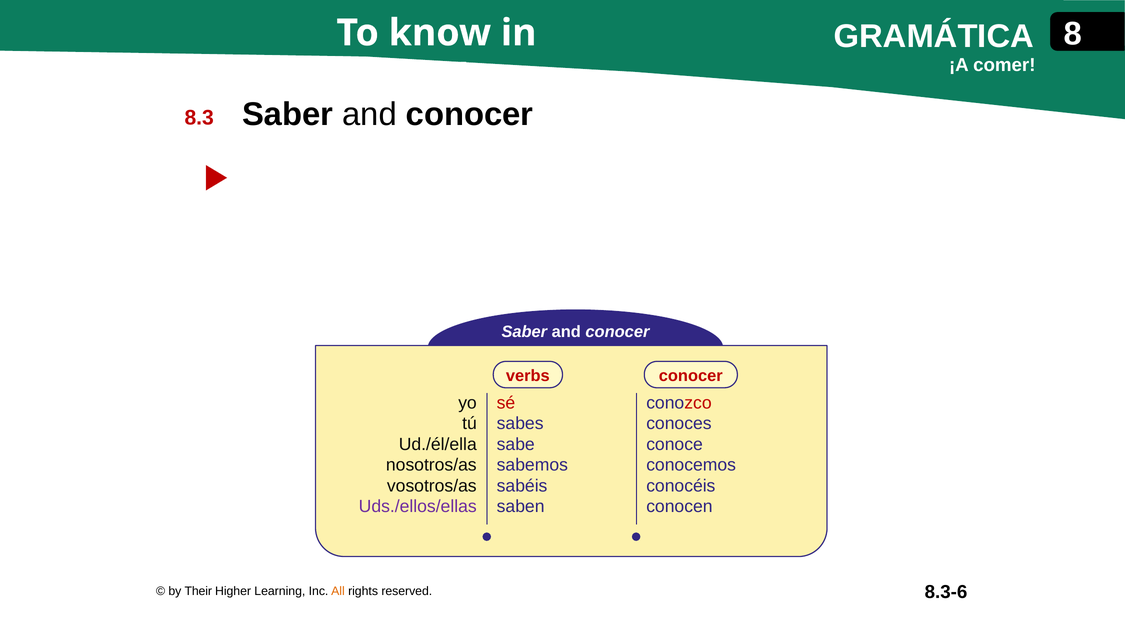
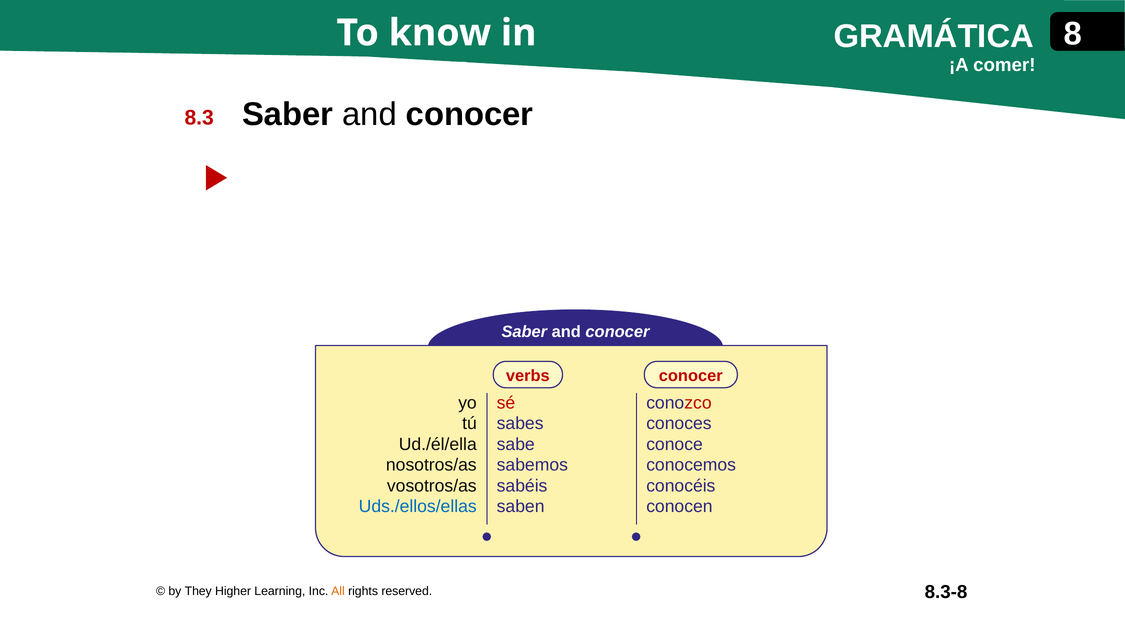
Uds./ellos/ellas colour: purple -> blue (418, 506)
Their: Their -> They (198, 591)
8.3-6: 8.3-6 -> 8.3-8 (946, 592)
